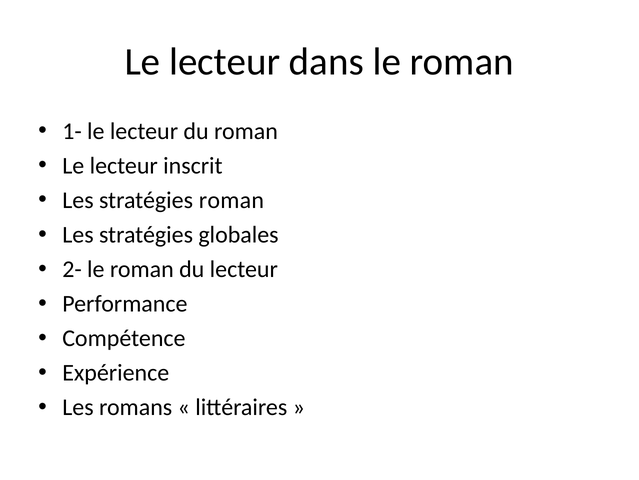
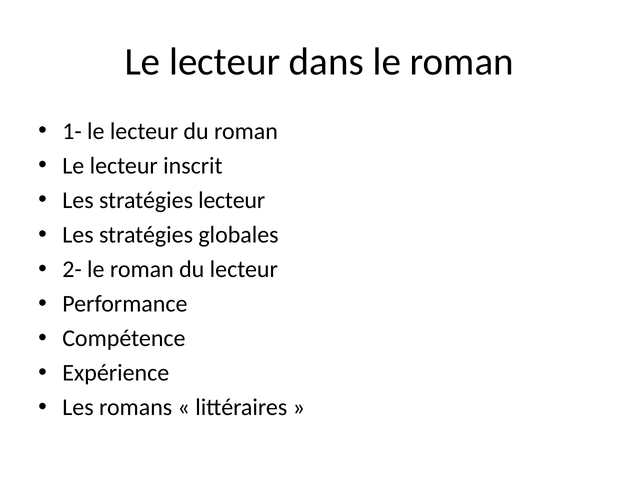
stratégies roman: roman -> lecteur (232, 200)
